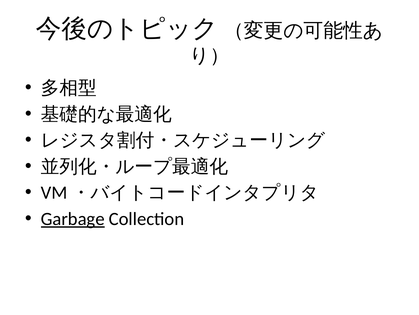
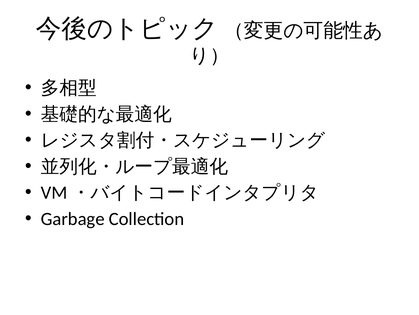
Garbage underline: present -> none (73, 218)
